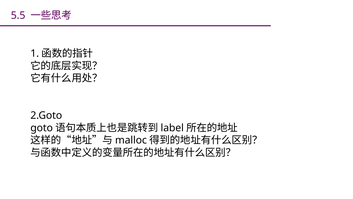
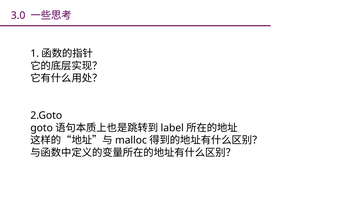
5.5: 5.5 -> 3.0 (18, 16)
